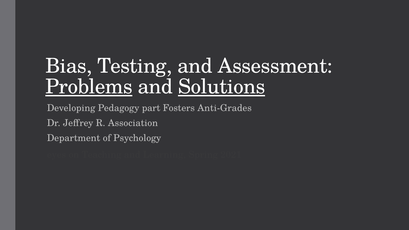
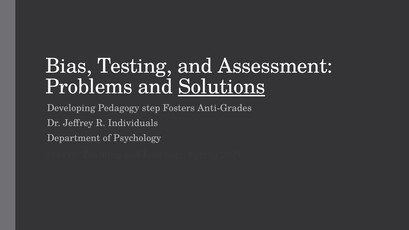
Problems underline: present -> none (89, 87)
part: part -> step (151, 108)
Association: Association -> Individuals (133, 123)
